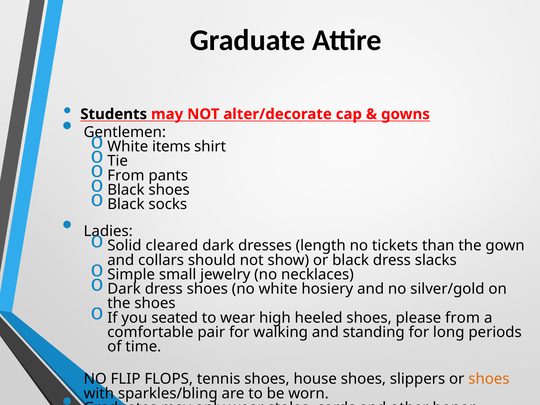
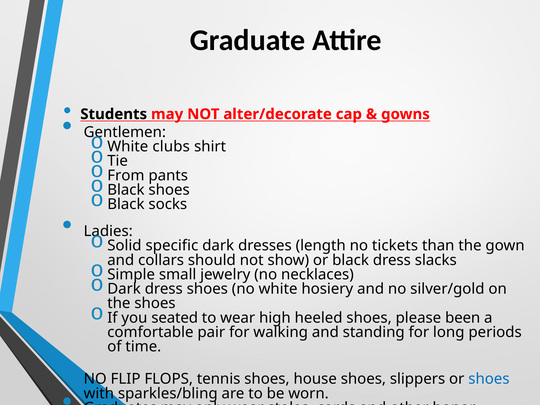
items: items -> clubs (171, 147)
cleared: cleared -> specific (172, 246)
please from: from -> been (463, 318)
shoes colour: orange -> blue (489, 379)
